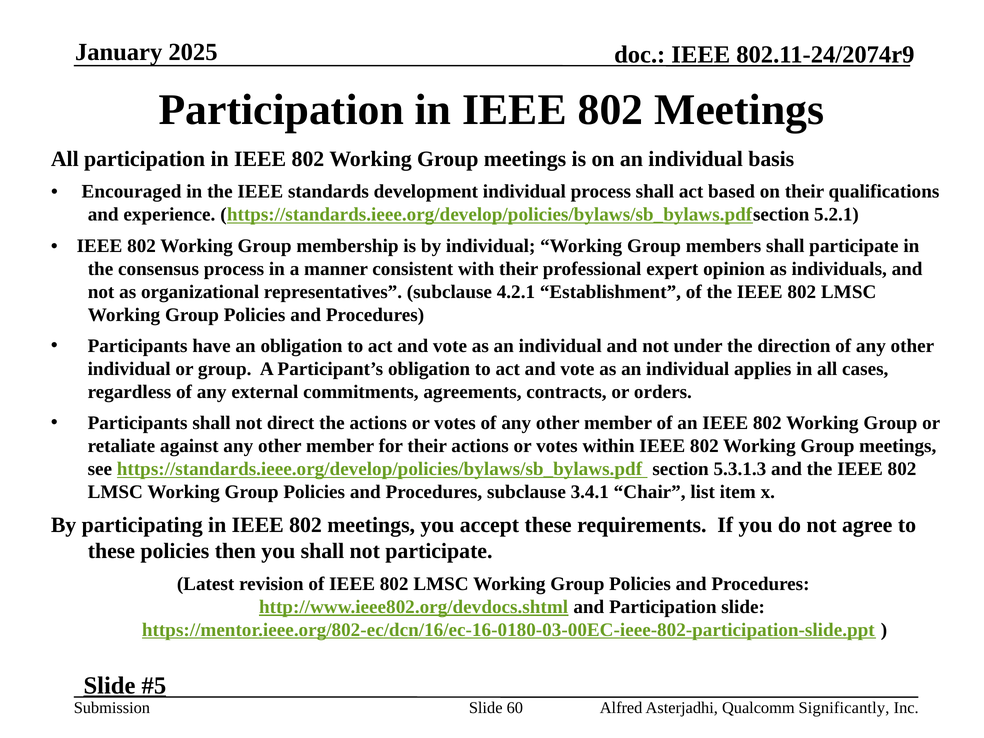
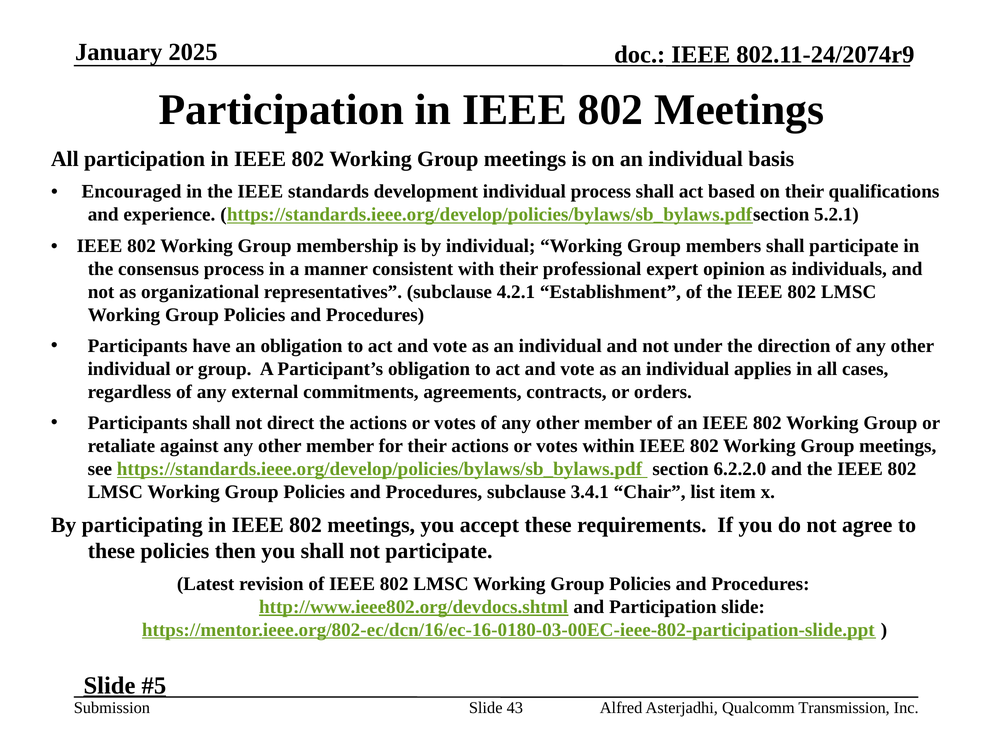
5.3.1.3: 5.3.1.3 -> 6.2.2.0 (740, 469)
60: 60 -> 43 (515, 708)
Significantly: Significantly -> Transmission (844, 708)
